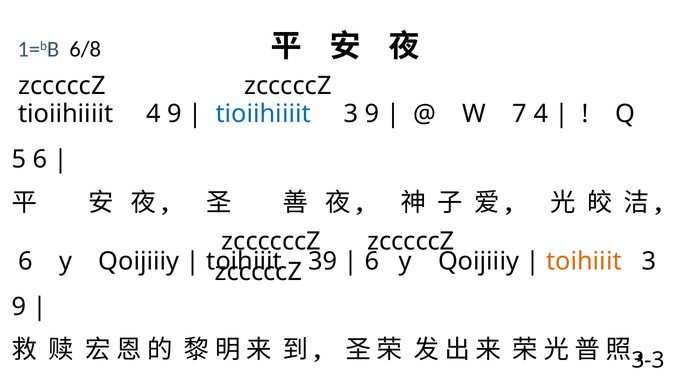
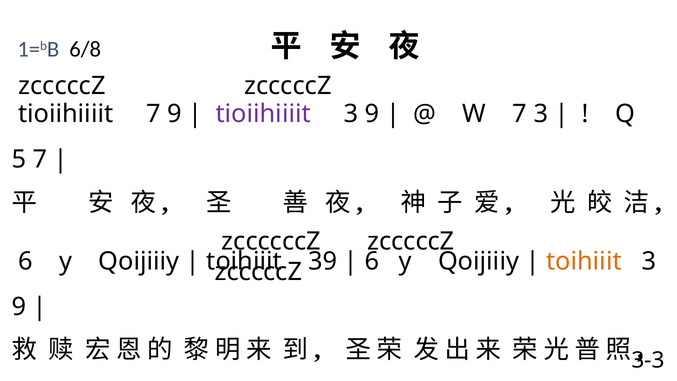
tioiihiiiit 4: 4 -> 7 (154, 114)
tioiihiiiit colour: blue -> purple (263, 114)
7 4: 4 -> 3 (541, 114)
5 6: 6 -> 7 (40, 159)
